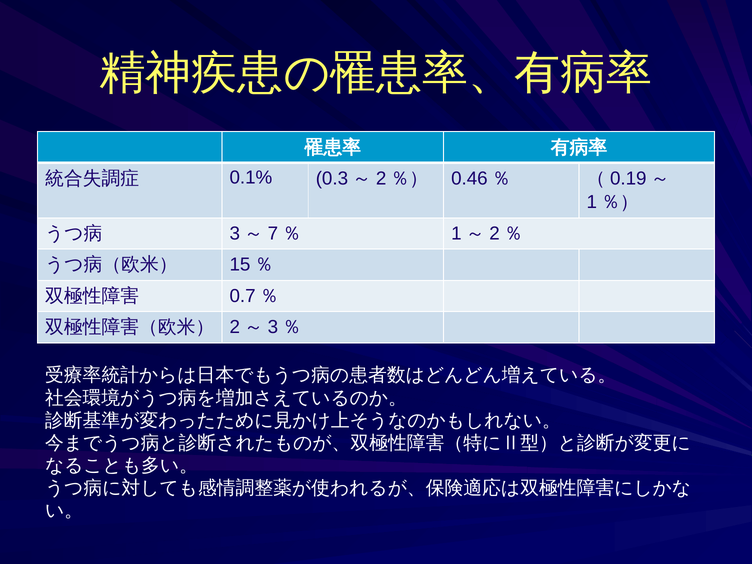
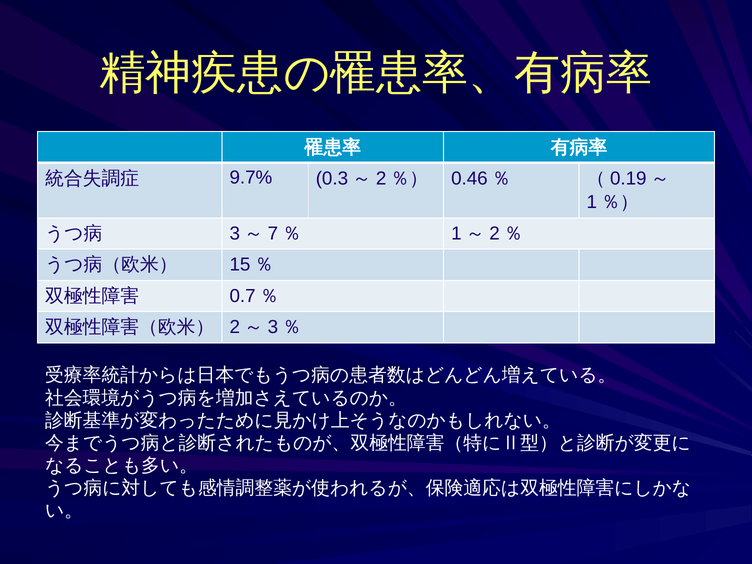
0.1%: 0.1% -> 9.7% (251, 177)
